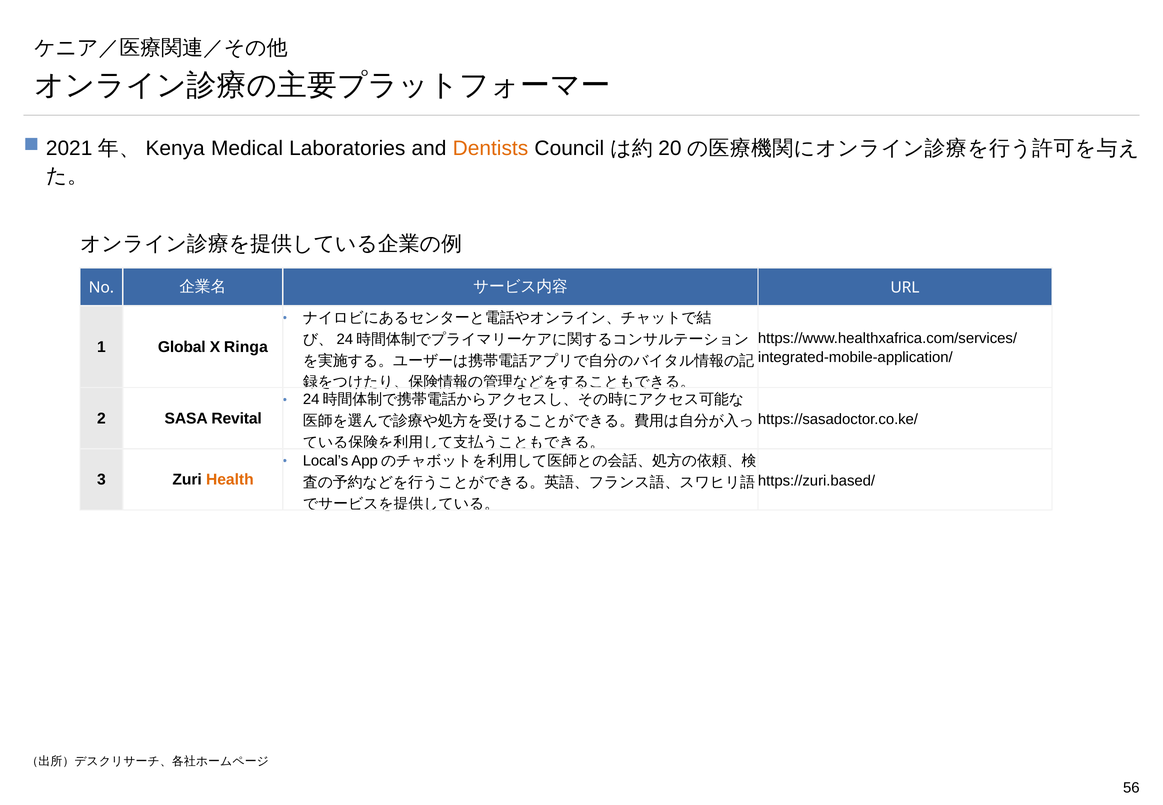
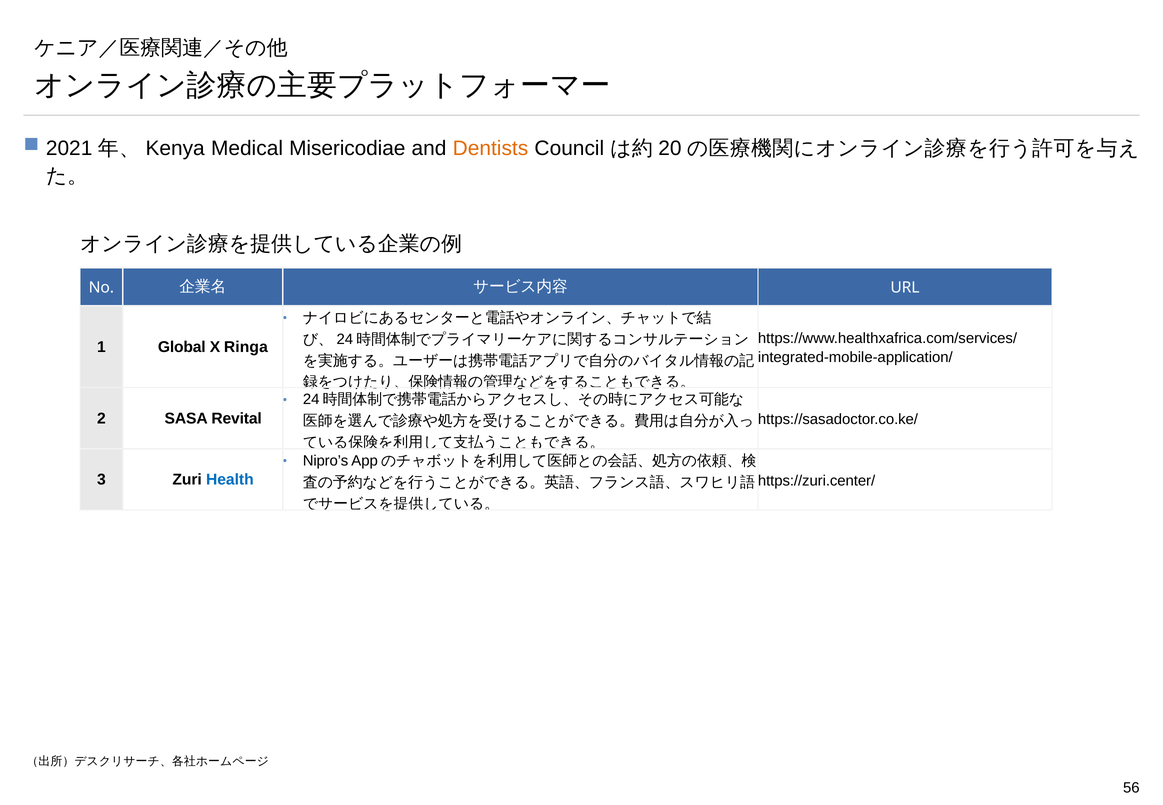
Laboratories: Laboratories -> Misericodiae (347, 148)
Local’s: Local’s -> Nipro’s (326, 461)
Health colour: orange -> blue (230, 480)
https://zuri.based/: https://zuri.based/ -> https://zuri.center/ (817, 481)
